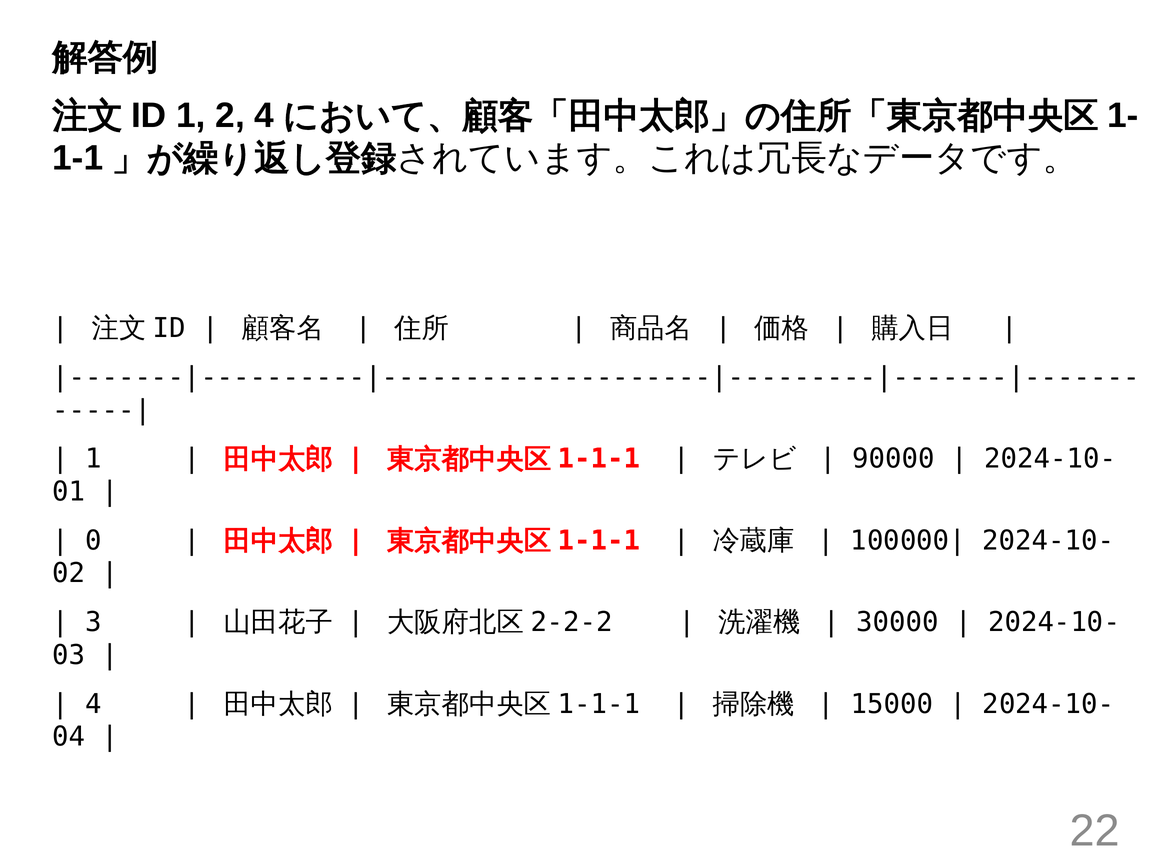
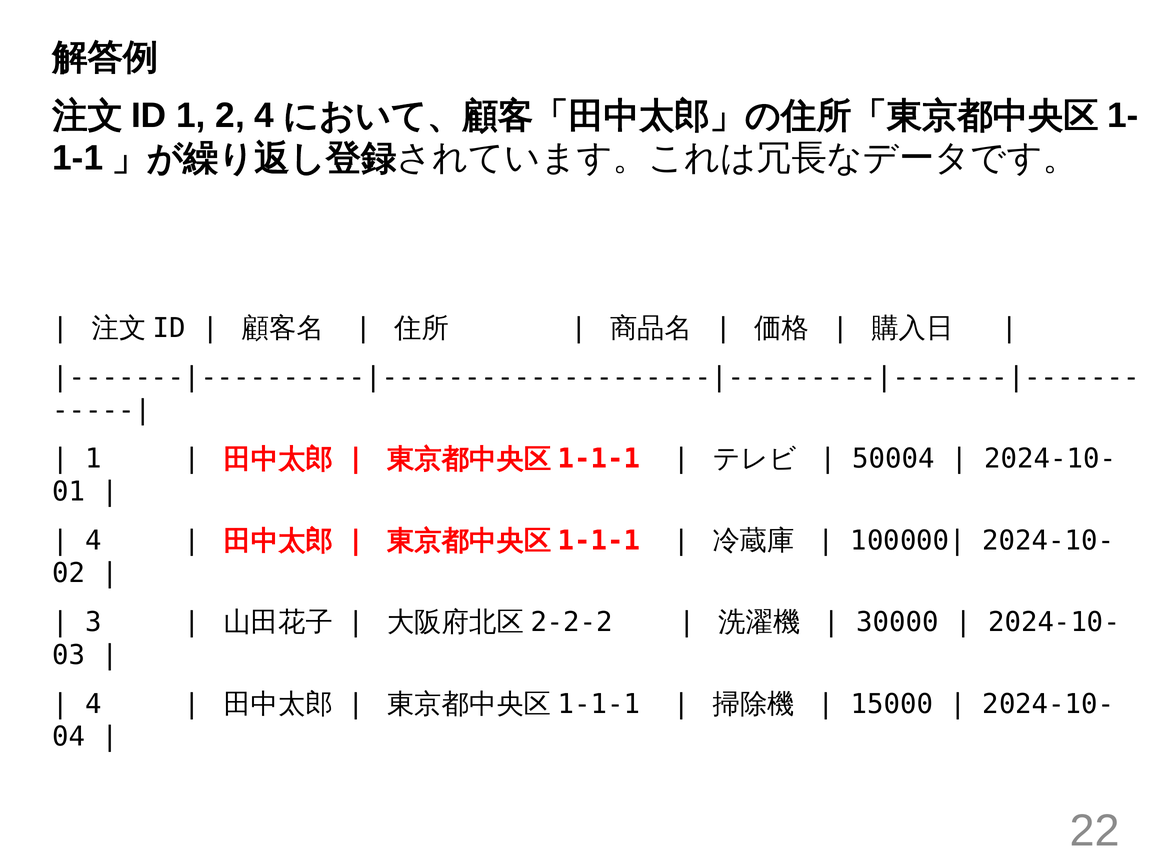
90000: 90000 -> 50004 (894, 459)
0: 0 -> 4 (93, 541)
